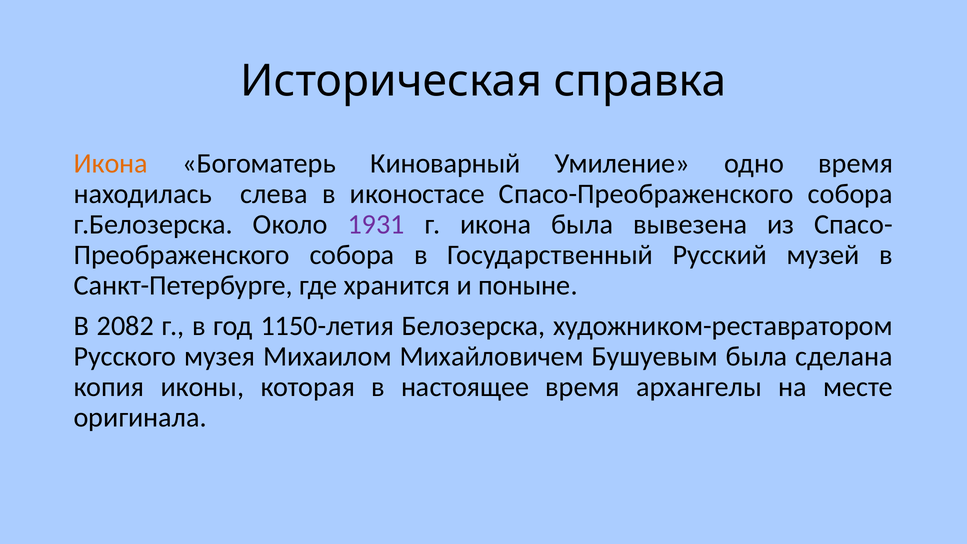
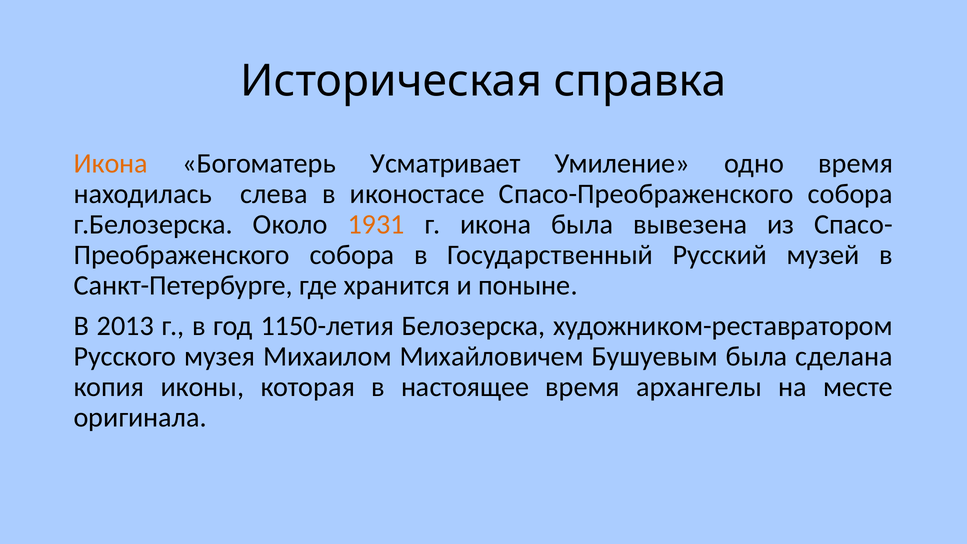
Киноварный: Киноварный -> Усматривает (446, 163)
1931 colour: purple -> orange (376, 224)
2082: 2082 -> 2013 (125, 326)
